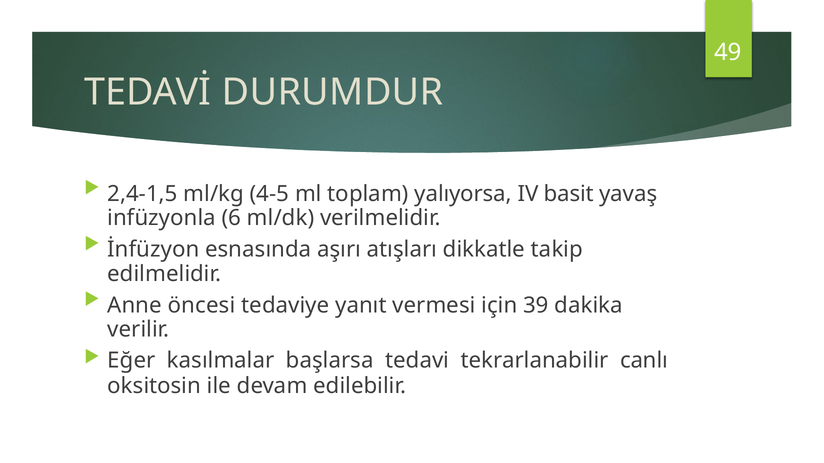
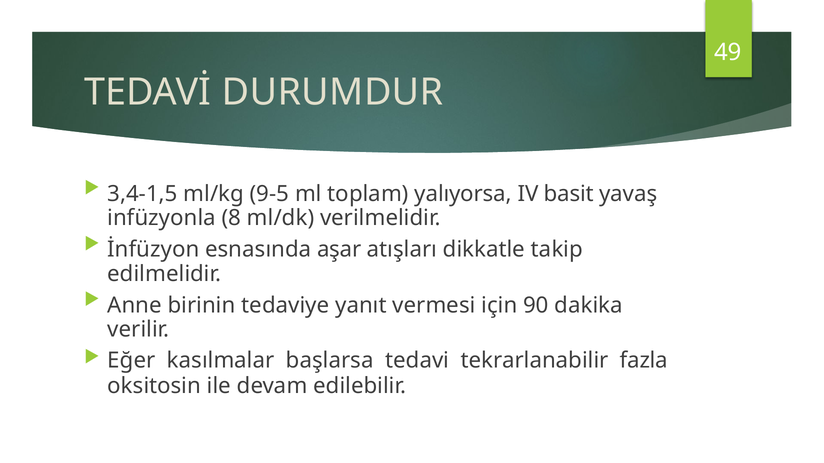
2,4-1,5: 2,4-1,5 -> 3,4-1,5 (143, 194)
4-5: 4-5 -> 9-5 (269, 194)
6: 6 -> 8 (231, 218)
aşırı: aşırı -> aşar (339, 250)
öncesi: öncesi -> birinin (202, 306)
39: 39 -> 90 (536, 306)
canlı: canlı -> fazla (644, 361)
